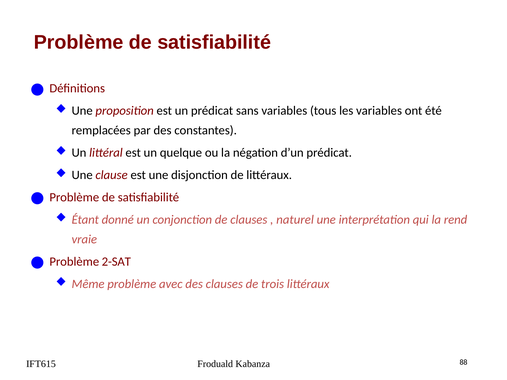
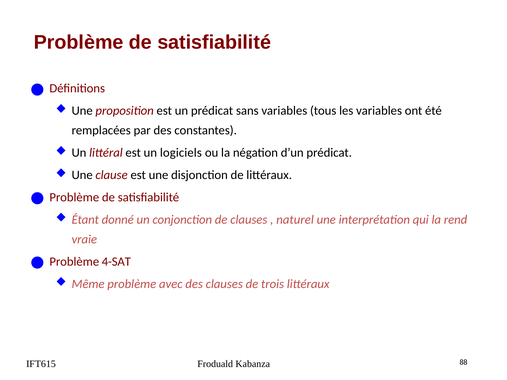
quelque: quelque -> logiciels (181, 153)
2-SAT: 2-SAT -> 4-SAT (116, 262)
